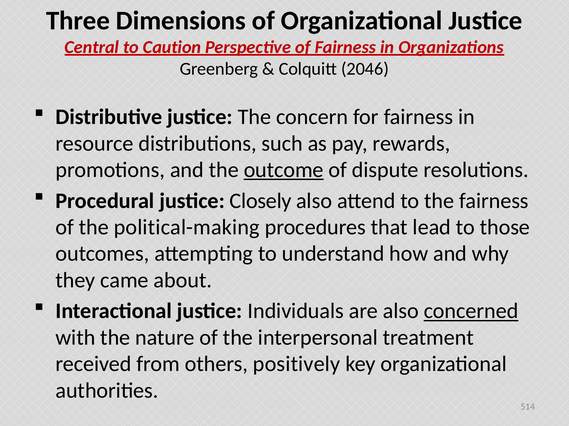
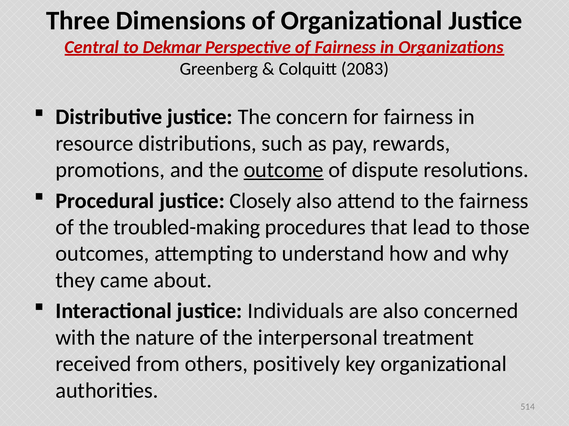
Caution: Caution -> Dekmar (172, 47)
2046: 2046 -> 2083 (365, 69)
political-making: political-making -> troubled-making (187, 228)
concerned underline: present -> none (471, 312)
